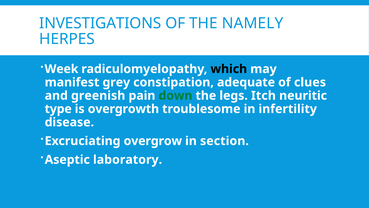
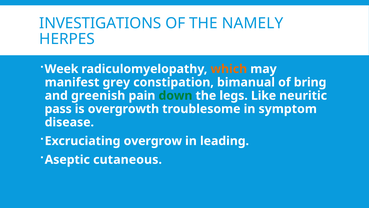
which colour: black -> orange (229, 69)
adequate: adequate -> bimanual (246, 82)
clues: clues -> bring (310, 82)
Itch: Itch -> Like (264, 95)
type: type -> pass (58, 109)
infertility: infertility -> symptom (288, 109)
section: section -> leading (225, 141)
laboratory: laboratory -> cutaneous (128, 159)
